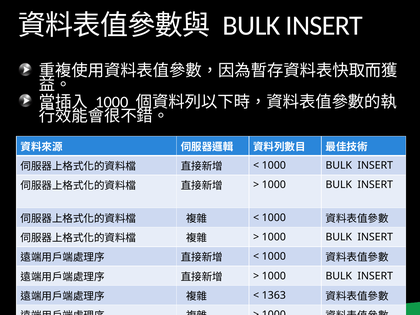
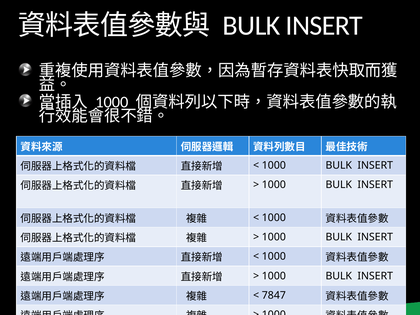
1363: 1363 -> 7847 (274, 295)
